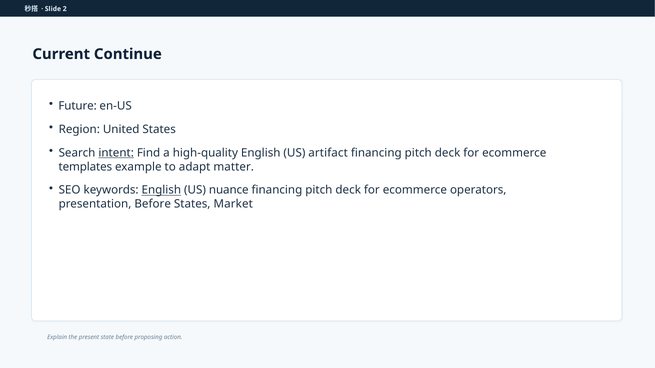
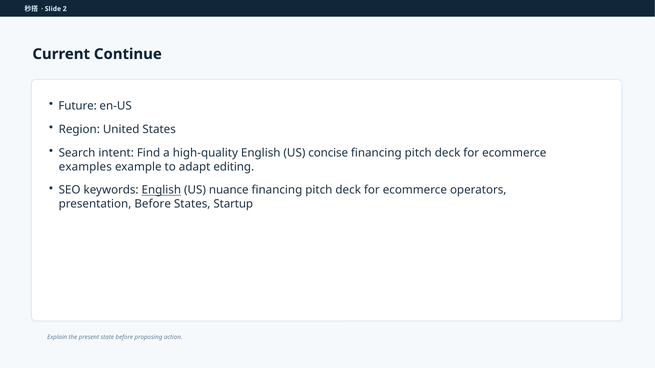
intent underline: present -> none (116, 153)
artifact: artifact -> concise (328, 153)
templates: templates -> examples (85, 167)
matter: matter -> editing (234, 167)
Market: Market -> Startup (233, 204)
